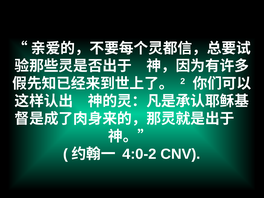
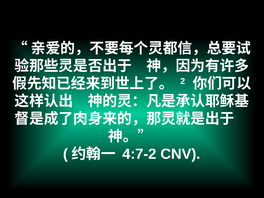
4:0-2: 4:0-2 -> 4:7-2 (139, 154)
